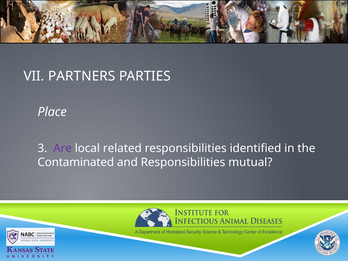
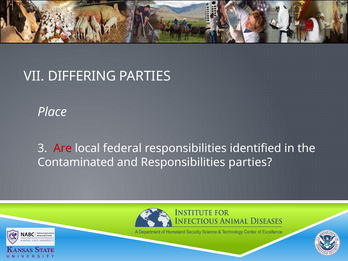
PARTNERS: PARTNERS -> DIFFERING (82, 76)
Are colour: purple -> red (63, 148)
related: related -> federal (122, 148)
Responsibilities mutual: mutual -> parties (250, 162)
